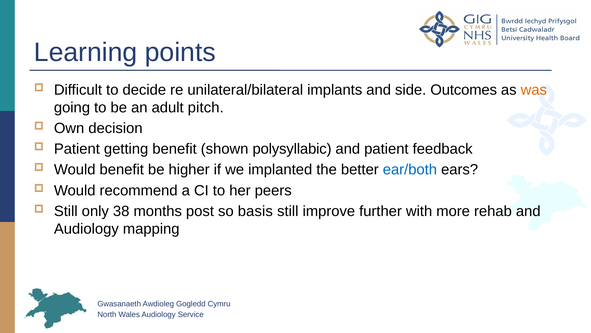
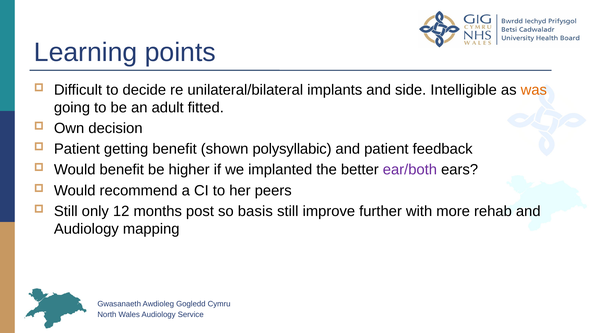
Outcomes: Outcomes -> Intelligible (464, 90)
pitch: pitch -> fitted (206, 107)
ear/both colour: blue -> purple (410, 169)
38: 38 -> 12 (121, 211)
